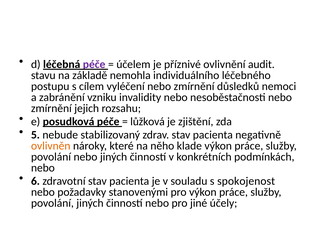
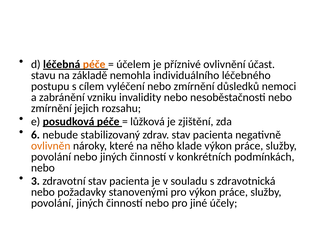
péče colour: purple -> orange (94, 64)
audit: audit -> účast (261, 64)
5: 5 -> 6 (35, 135)
6: 6 -> 3 (35, 181)
spokojenost: spokojenost -> zdravotnická (246, 181)
